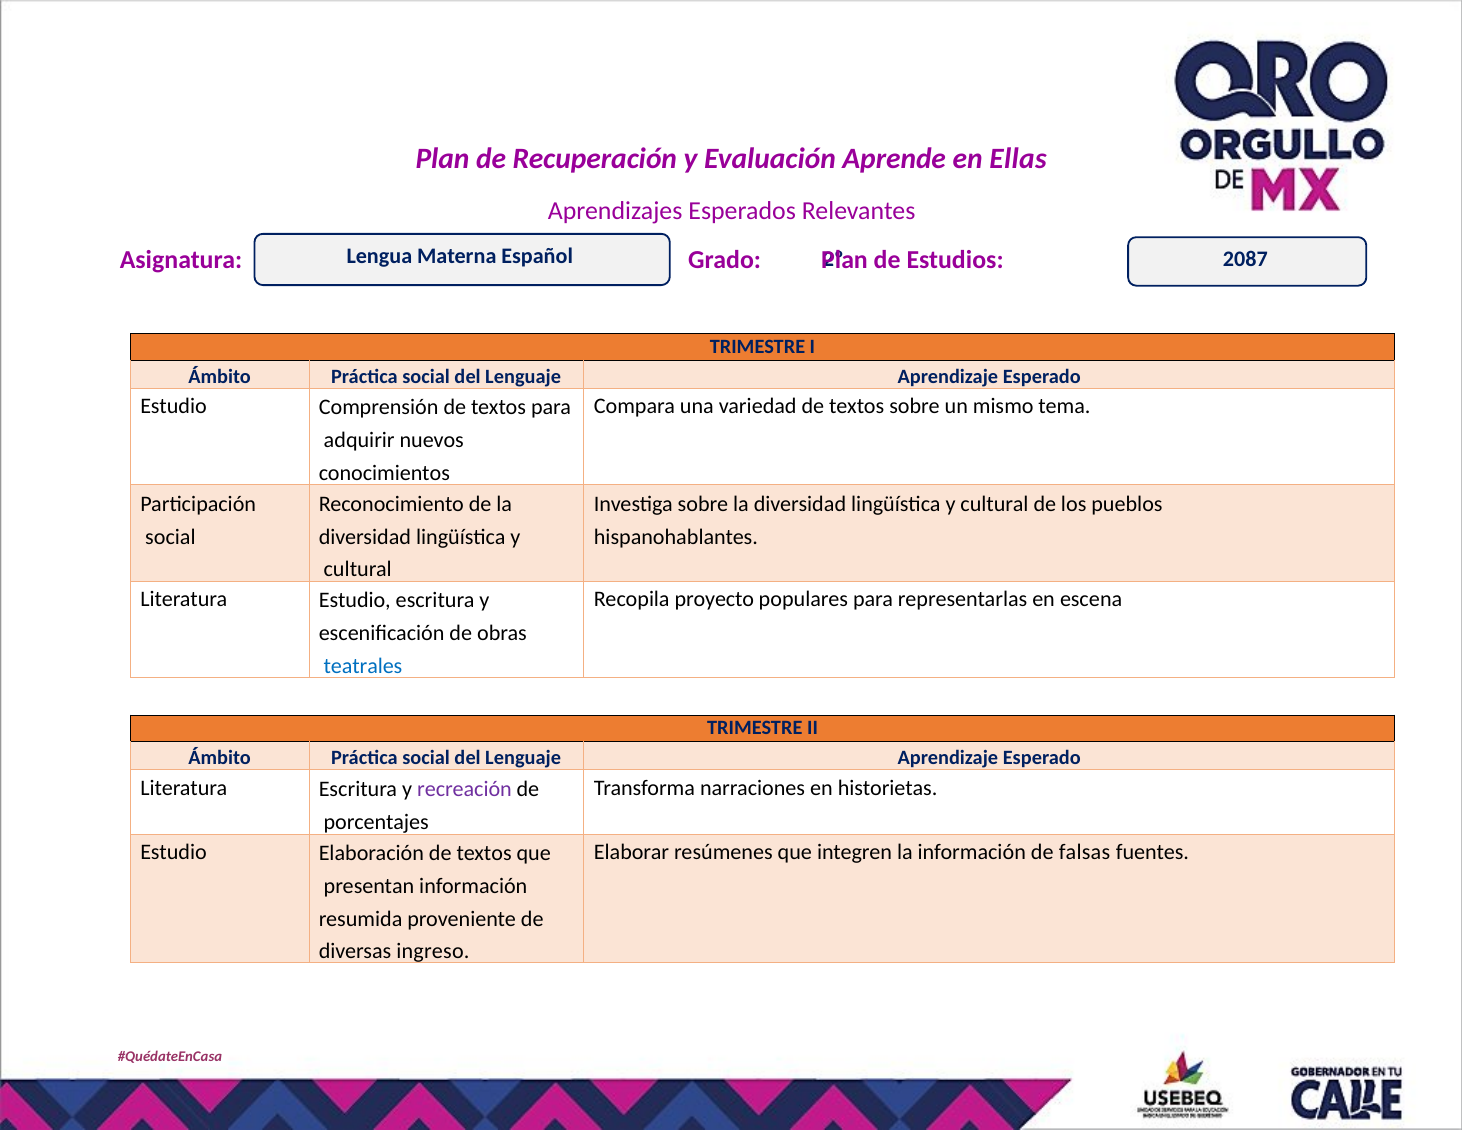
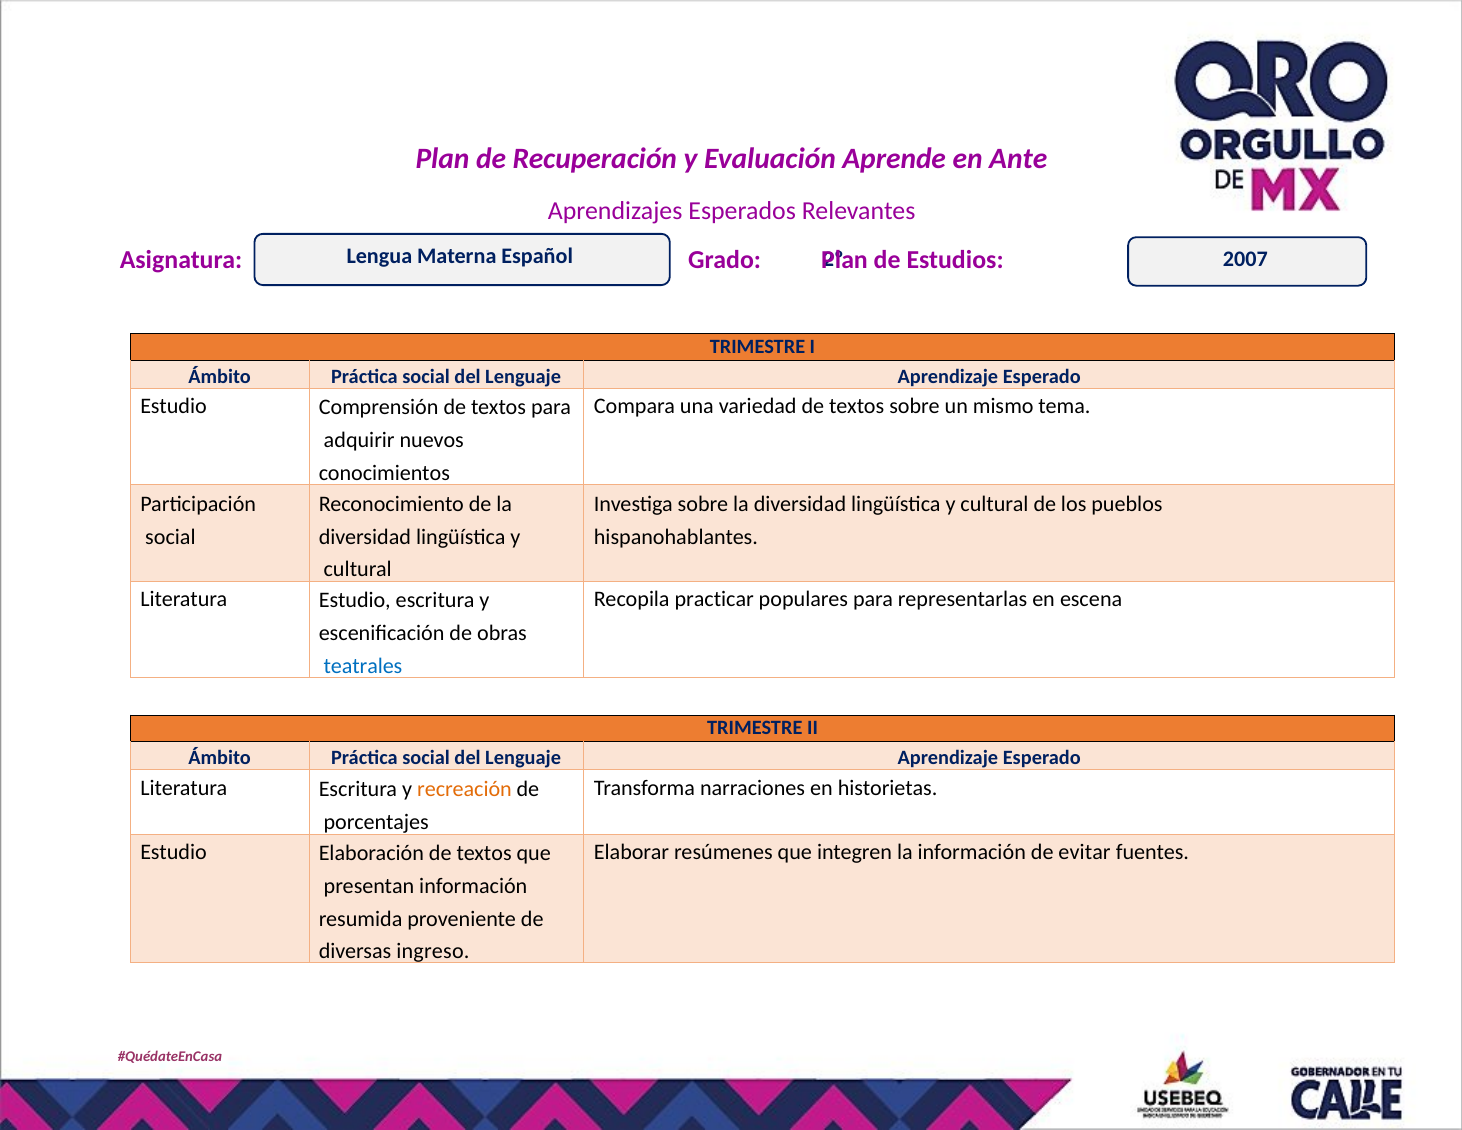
Ellas: Ellas -> Ante (1018, 158)
2087: 2087 -> 2007 (1245, 259)
proyecto: proyecto -> practicar (714, 599)
recreación colour: purple -> orange (464, 789)
falsas: falsas -> evitar (1085, 852)
